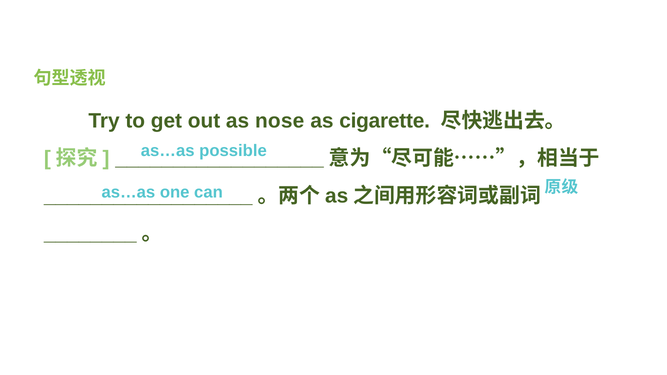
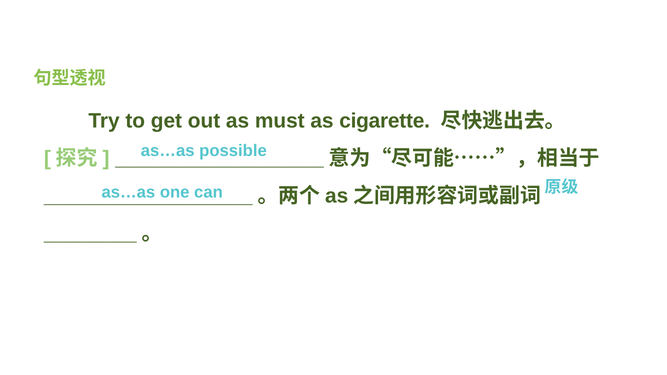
nose: nose -> must (280, 121)
